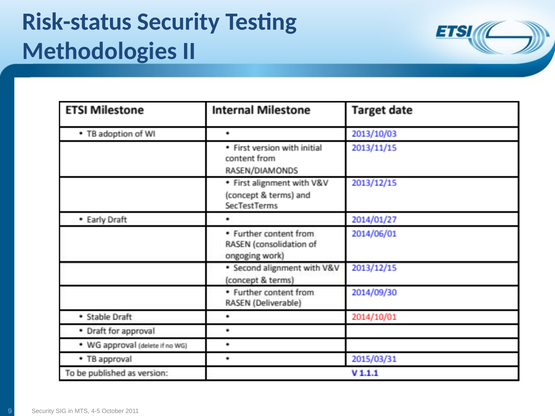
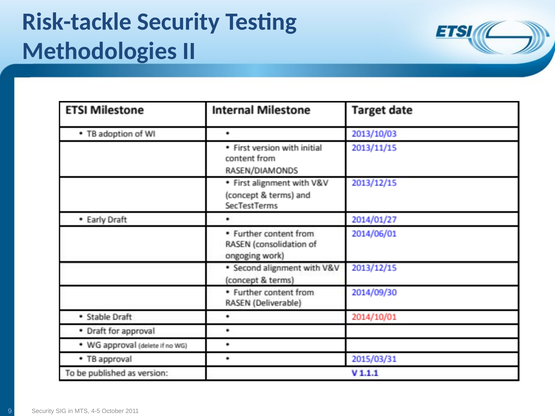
Risk-status: Risk-status -> Risk-tackle (77, 22)
